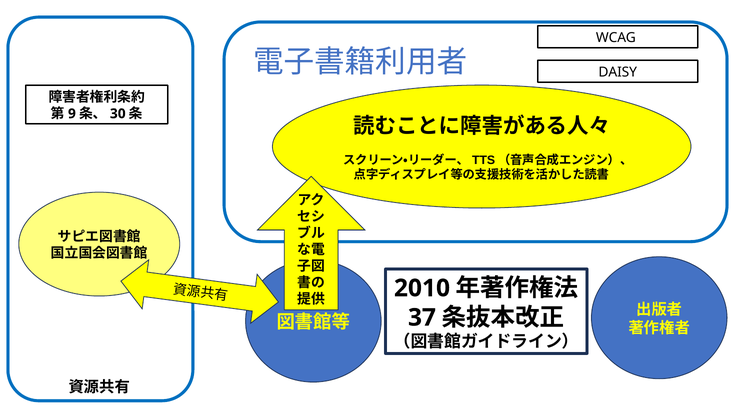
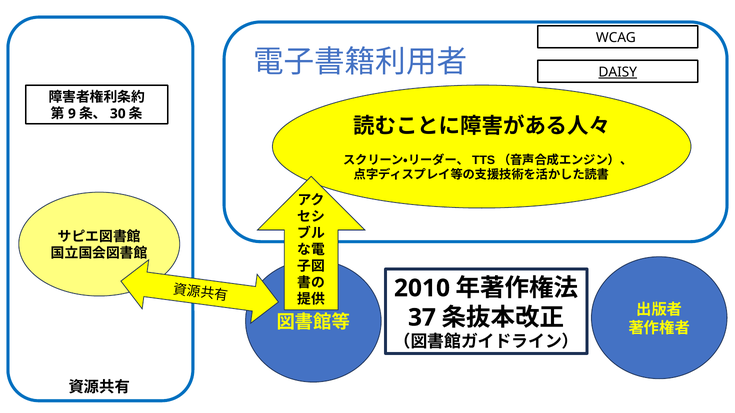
DAISY underline: none -> present (618, 72)
